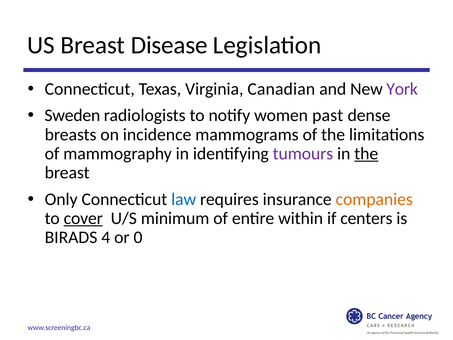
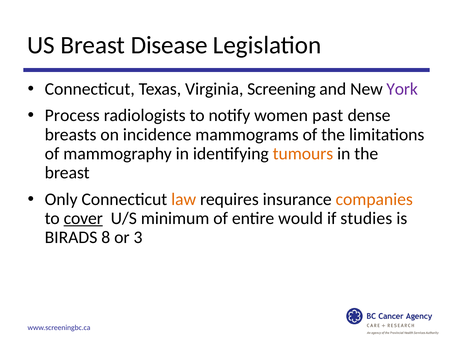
Canadian: Canadian -> Screening (281, 89)
Sweden: Sweden -> Process (72, 115)
tumours colour: purple -> orange (303, 153)
the underline: present -> none (366, 153)
law colour: blue -> orange (184, 199)
within: within -> would (301, 218)
centers: centers -> studies (366, 218)
4: 4 -> 8 (106, 237)
0: 0 -> 3 (138, 237)
